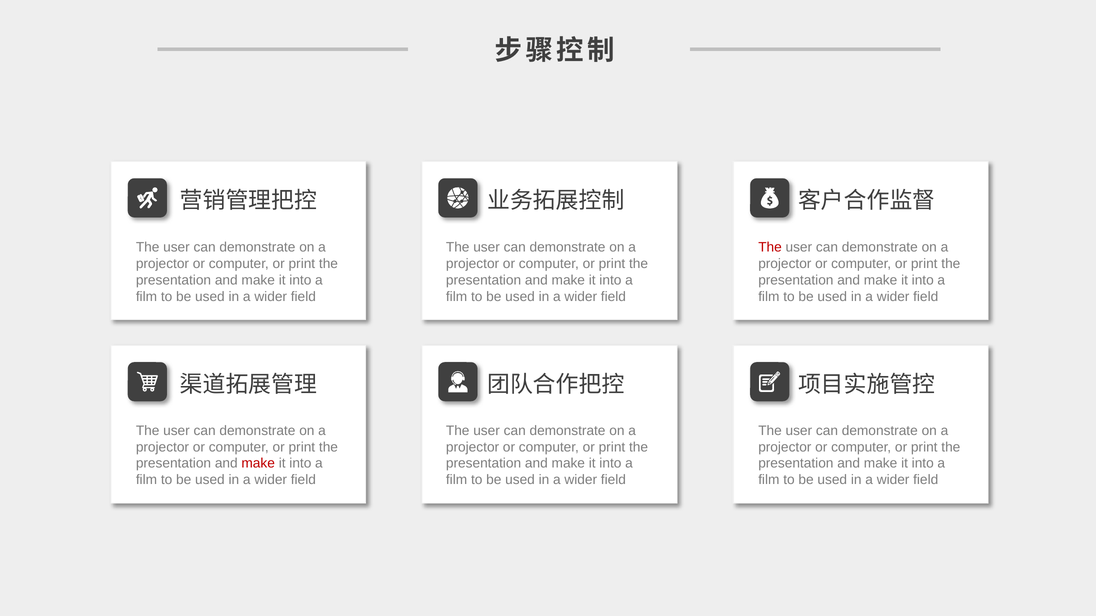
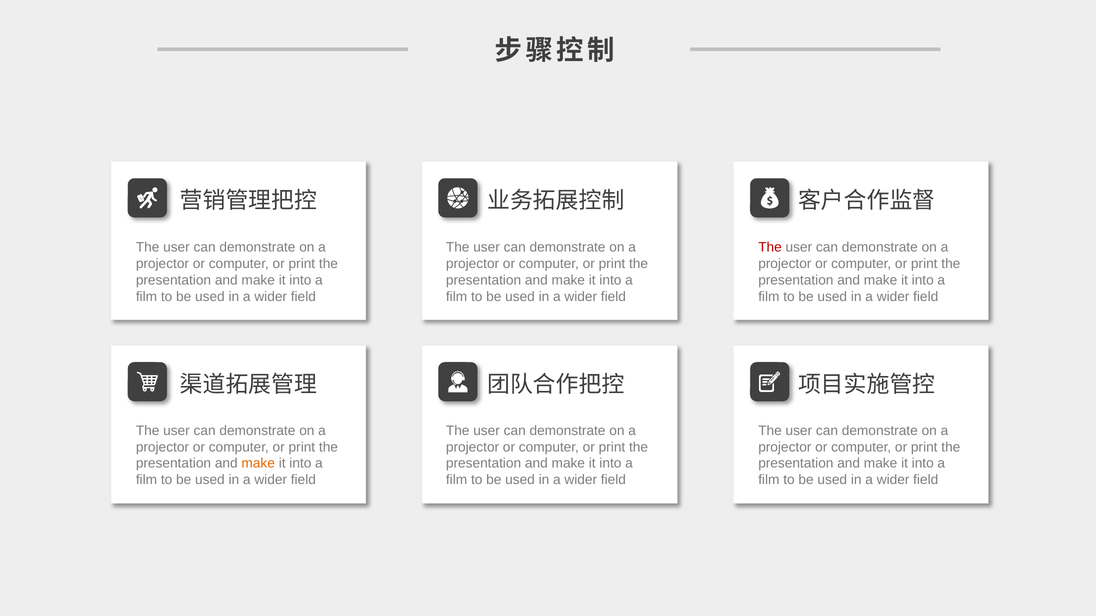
make colour: red -> orange (258, 464)
